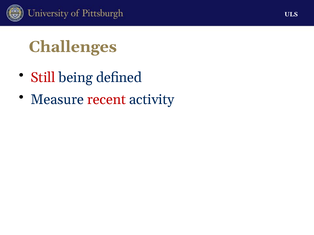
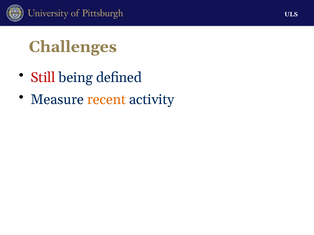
recent colour: red -> orange (107, 100)
